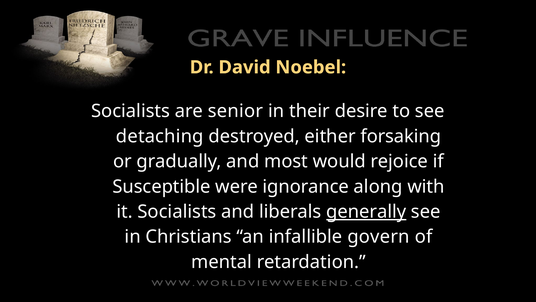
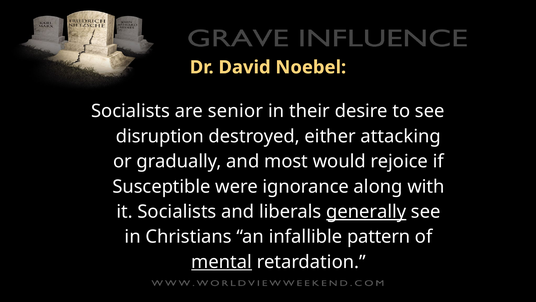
detaching: detaching -> disruption (160, 136)
forsaking: forsaking -> attacking (401, 136)
govern: govern -> pattern (379, 236)
mental underline: none -> present (222, 262)
